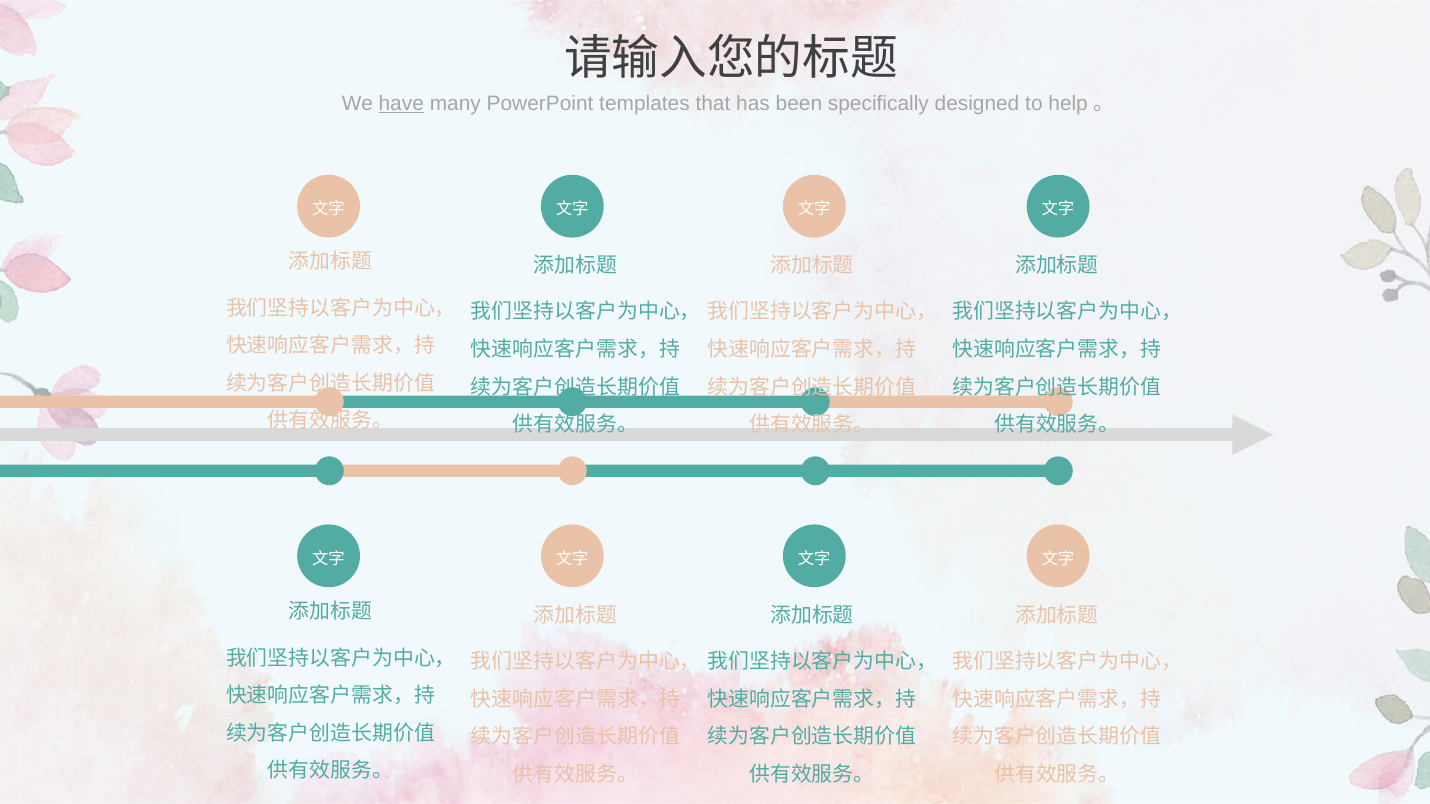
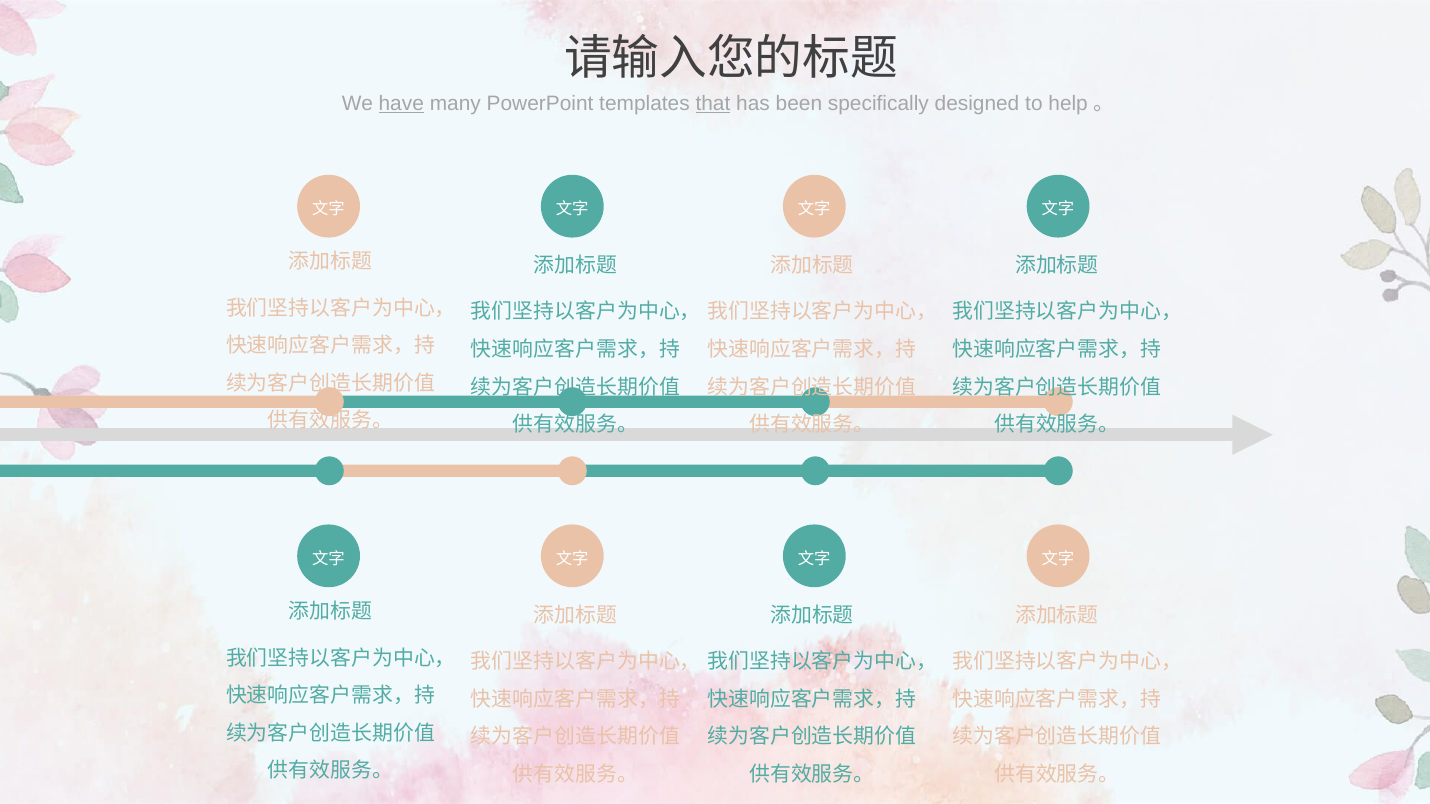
that underline: none -> present (713, 104)
